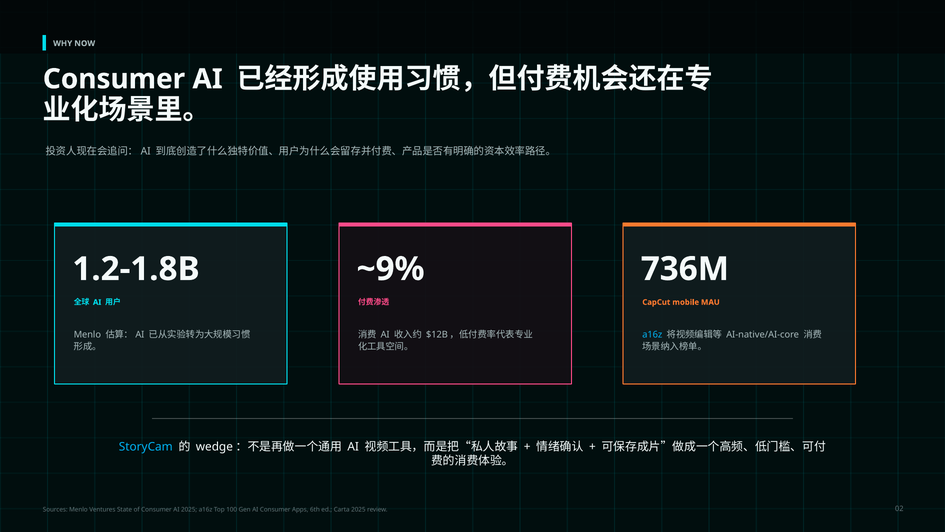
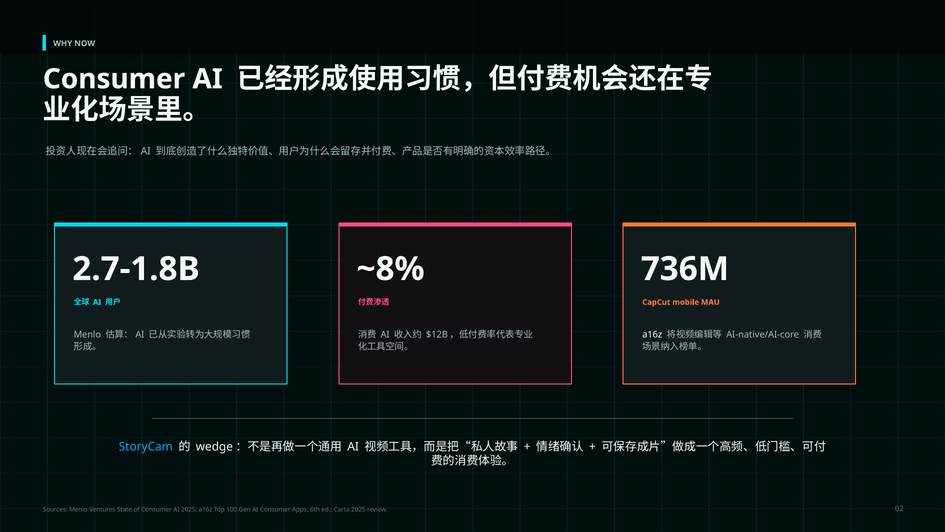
1.2-1.8B: 1.2-1.8B -> 2.7-1.8B (136, 269)
~9%: ~9% -> ~8% (391, 269)
a16z colour: light blue -> white (652, 335)
